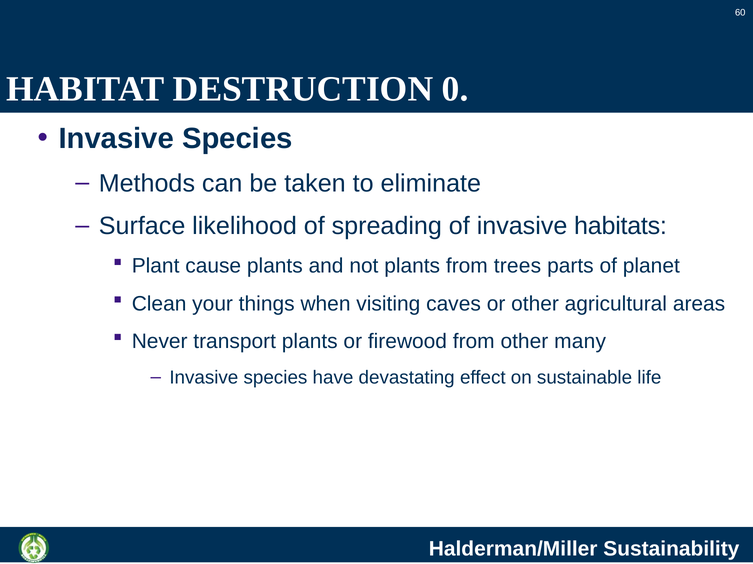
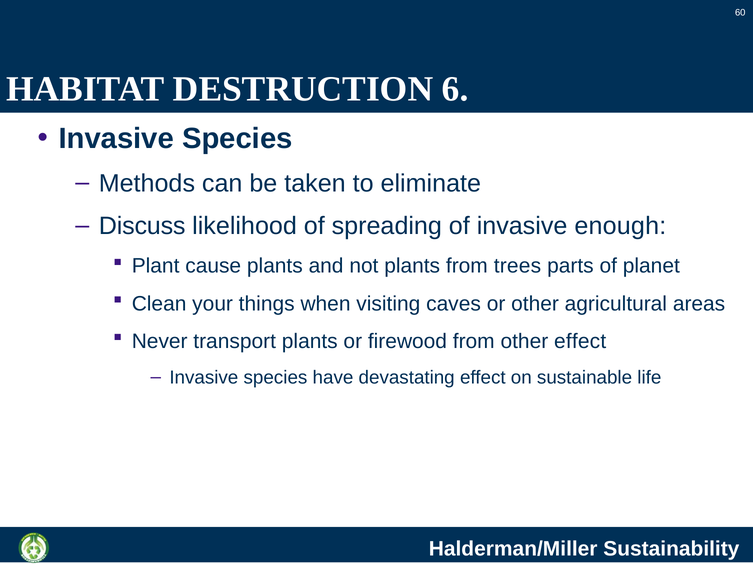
0: 0 -> 6 (455, 89)
Surface: Surface -> Discuss (142, 226)
habitats: habitats -> enough (620, 226)
other many: many -> effect (580, 342)
